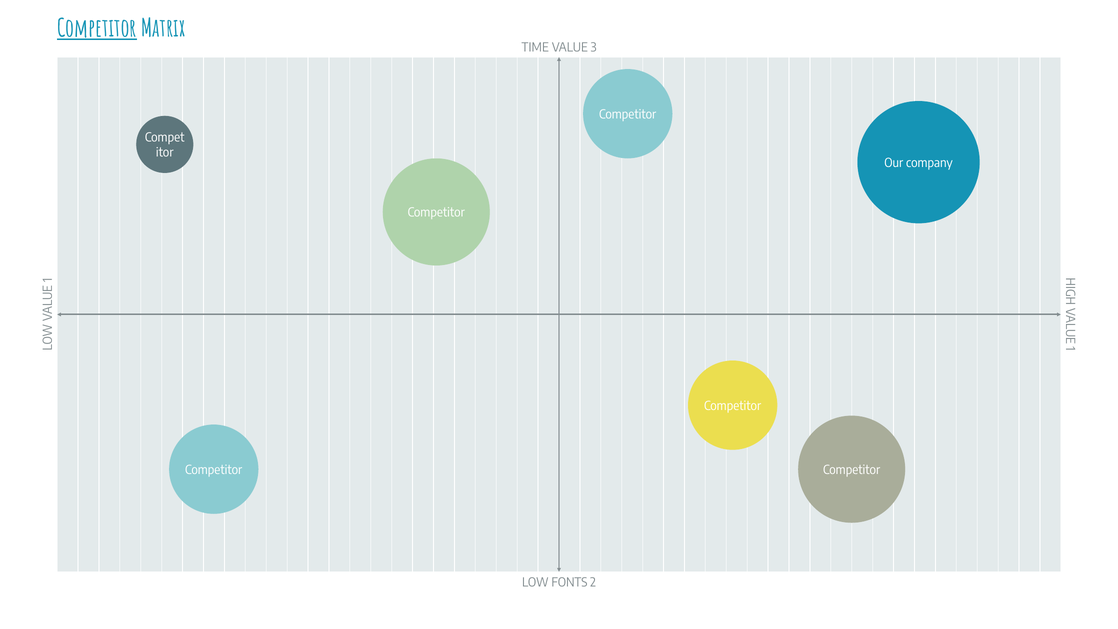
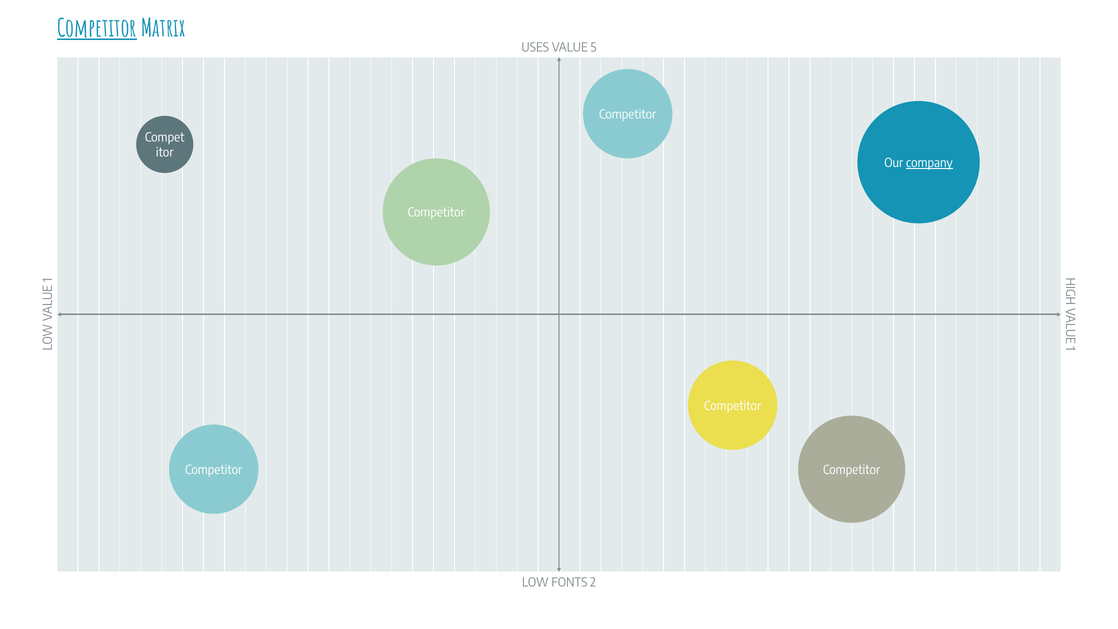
TIME: TIME -> USES (535, 48)
3: 3 -> 5 (594, 48)
company underline: none -> present (929, 163)
